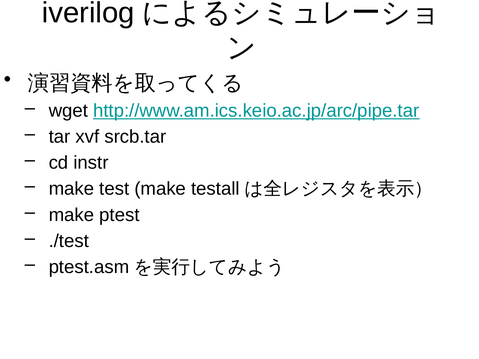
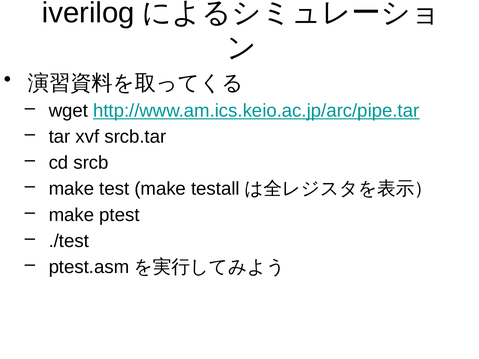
instr: instr -> srcb (91, 163)
